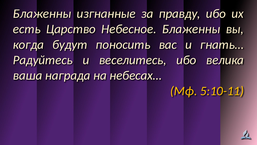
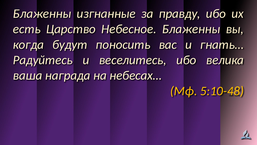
5:10-11: 5:10-11 -> 5:10-48 (222, 91)
